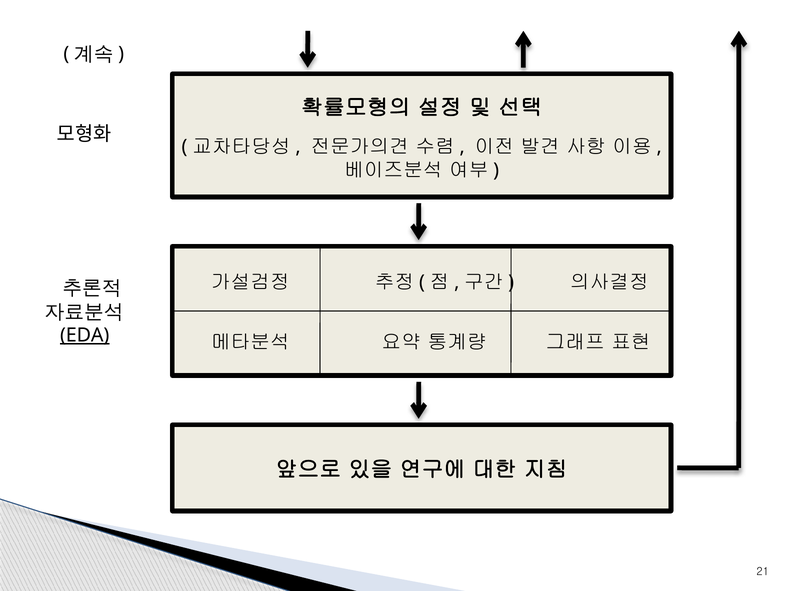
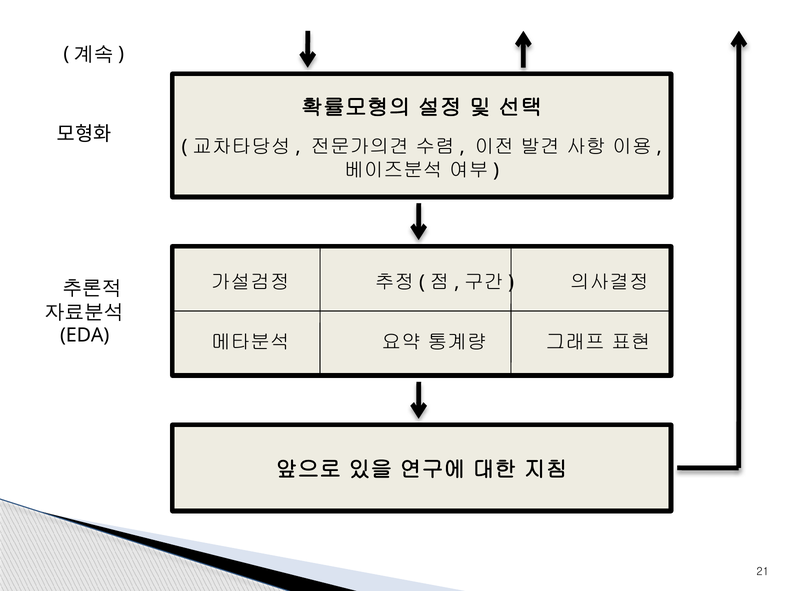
EDA underline: present -> none (85, 335)
